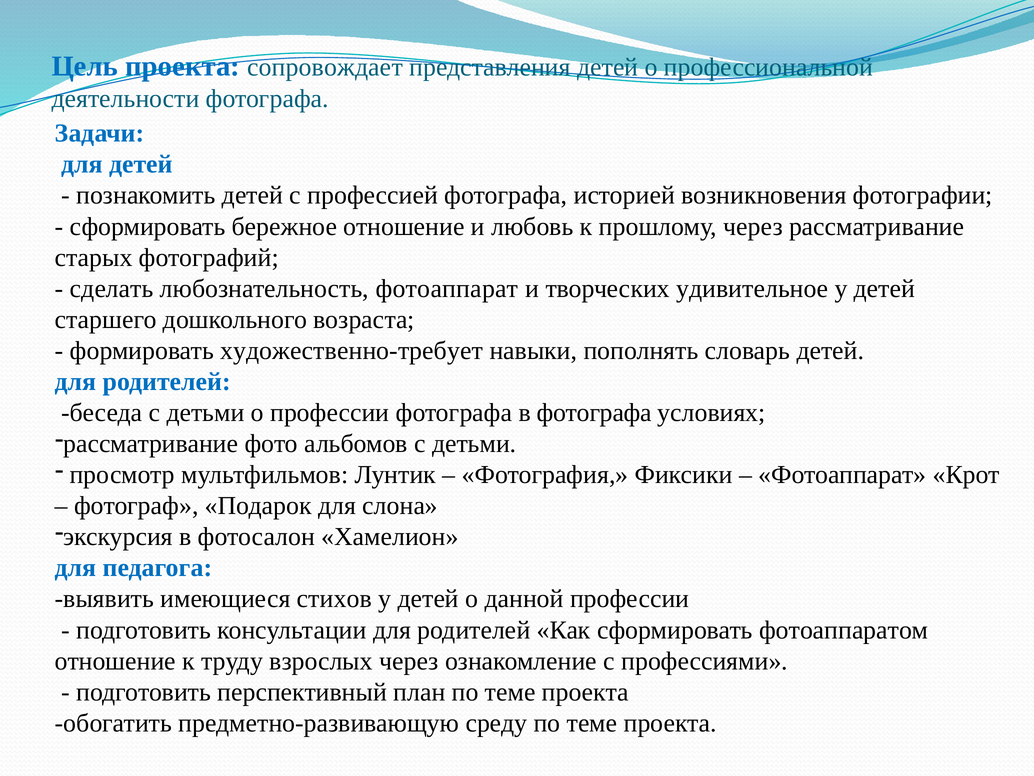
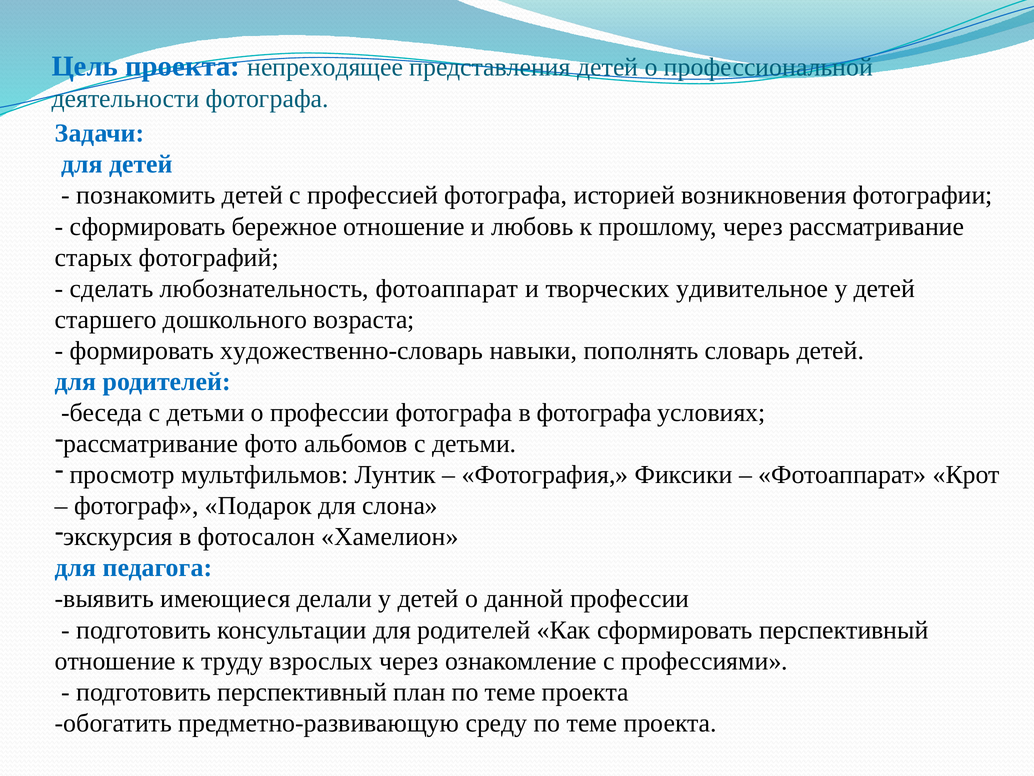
сопровождает: сопровождает -> непреходящее (325, 67)
художественно-требует: художественно-требует -> художественно-словарь (352, 350)
стихов: стихов -> делали (334, 599)
сформировать фотоаппаратом: фотоаппаратом -> перспективный (844, 630)
